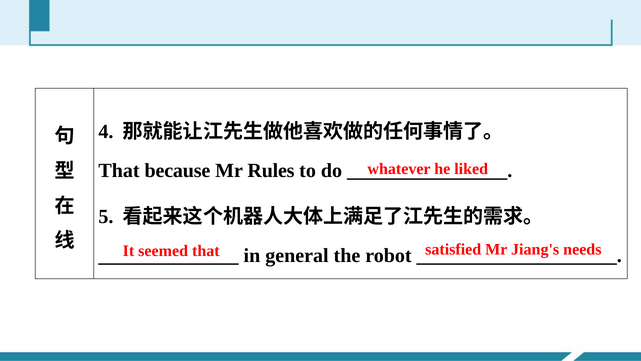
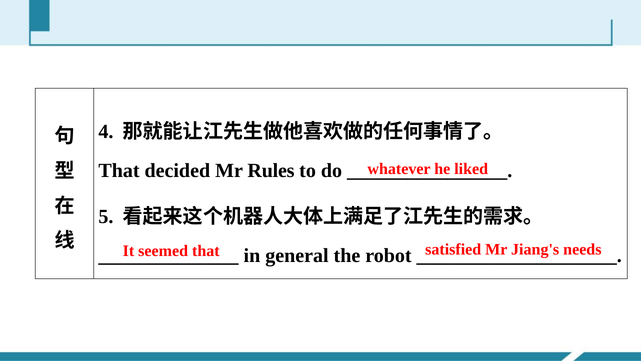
because: because -> decided (177, 170)
